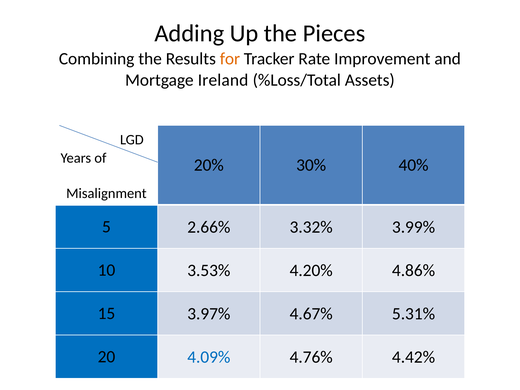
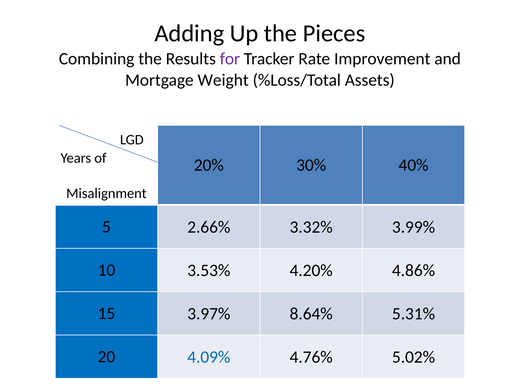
for colour: orange -> purple (230, 59)
Ireland: Ireland -> Weight (223, 80)
4.67%: 4.67% -> 8.64% (311, 314)
4.42%: 4.42% -> 5.02% (414, 357)
